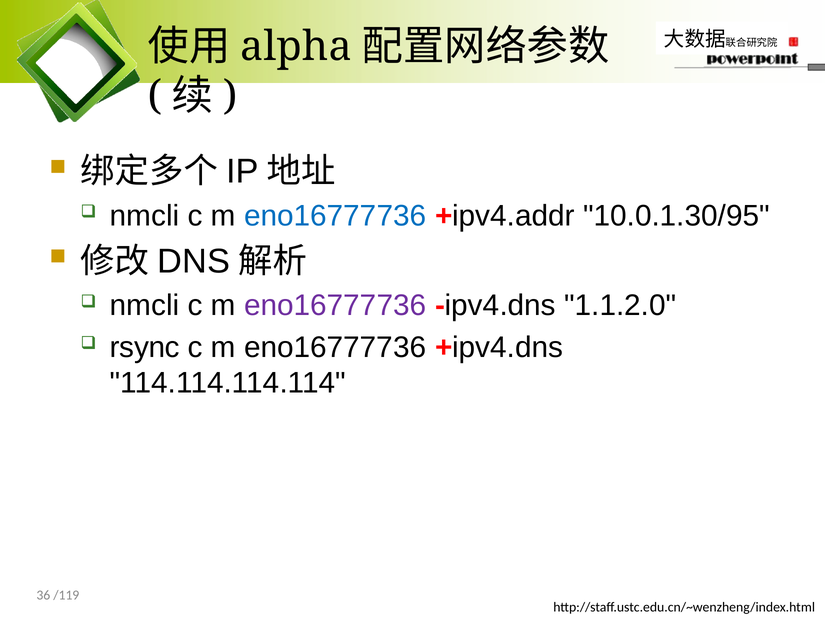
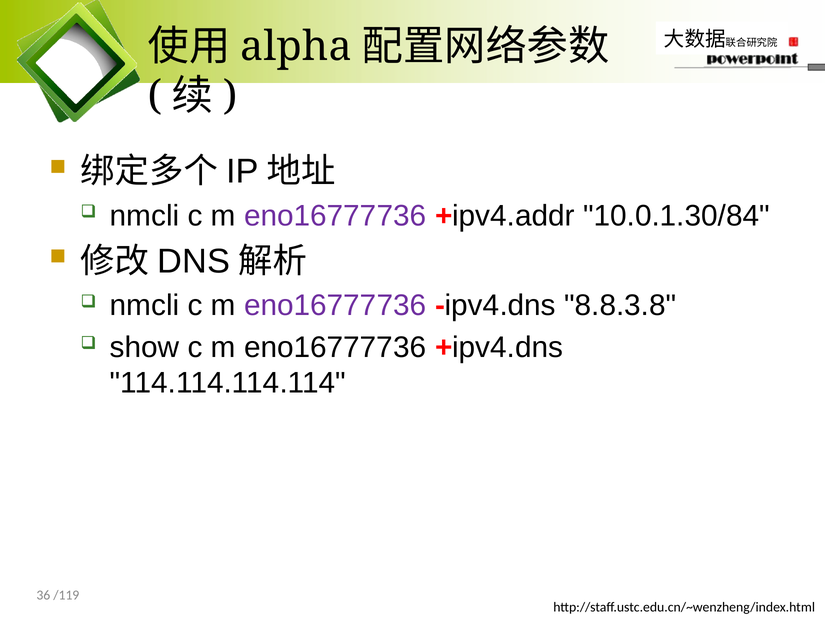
eno16777736 colour: blue -> purple (335, 216)
10.0.1.30/95: 10.0.1.30/95 -> 10.0.1.30/84 (676, 216)
1.1.2.0: 1.1.2.0 -> 8.8.3.8 (620, 305)
rsync: rsync -> show (145, 347)
